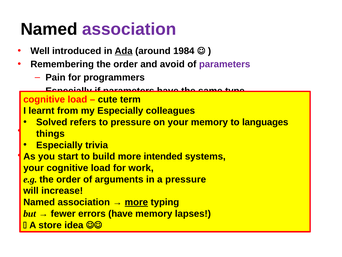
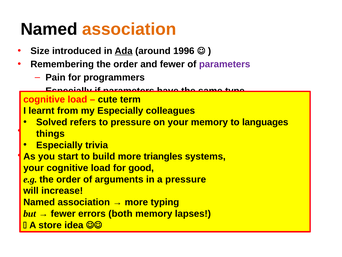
association colour: purple -> orange (129, 29)
Well: Well -> Size (40, 51)
1984: 1984 -> 1996 (184, 51)
and avoid: avoid -> fewer (172, 64)
intended: intended -> triangles (163, 156)
for work: work -> good (141, 168)
more underline: present -> none (136, 202)
errors have: have -> both (120, 213)
